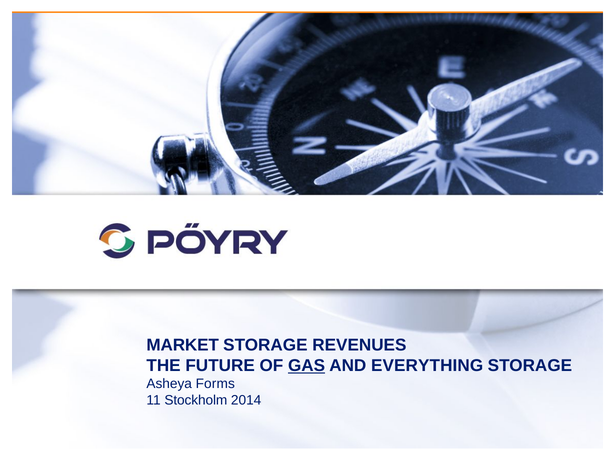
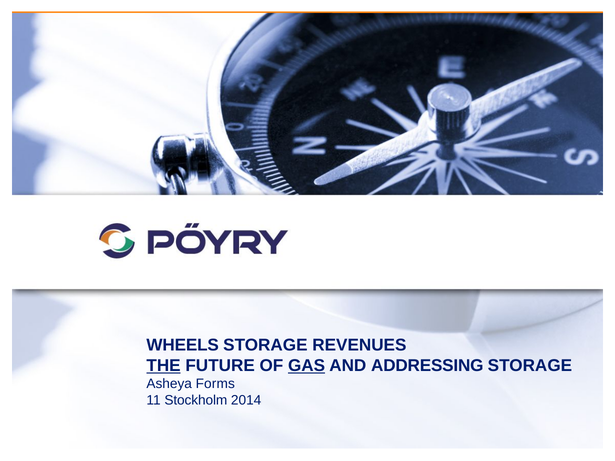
MARKET: MARKET -> WHEELS (183, 345)
THE underline: none -> present (164, 366)
EVERYTHING: EVERYTHING -> ADDRESSING (427, 366)
